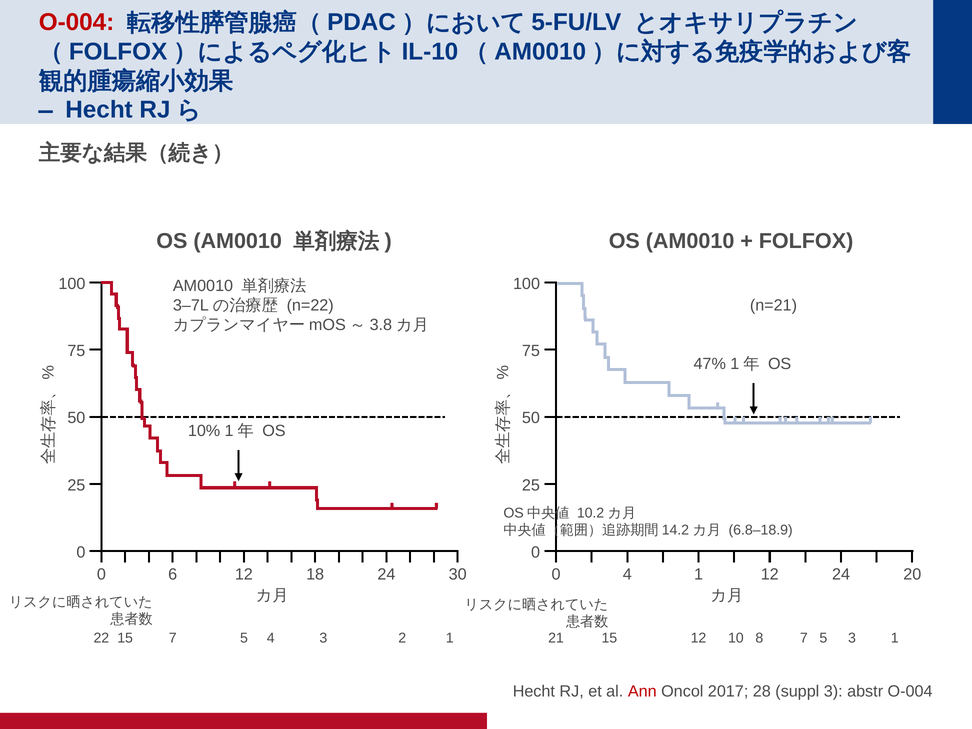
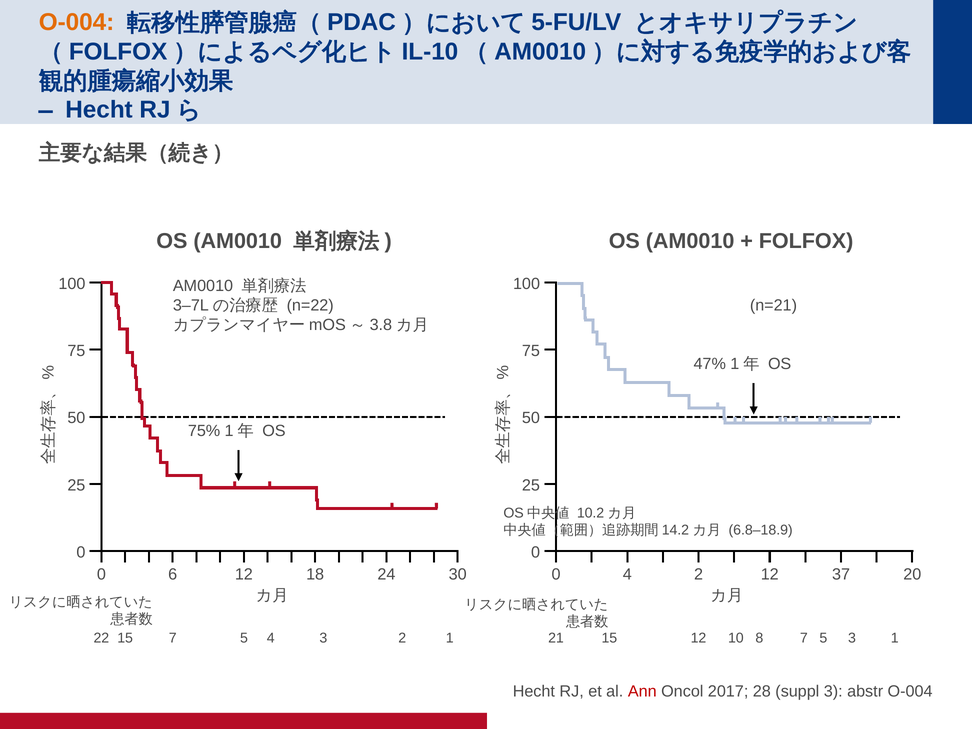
O-004 colour: red -> orange (77, 22)
10%: 10% -> 75% (204, 431)
4 1: 1 -> 2 (699, 574)
12 24: 24 -> 37 (841, 574)
